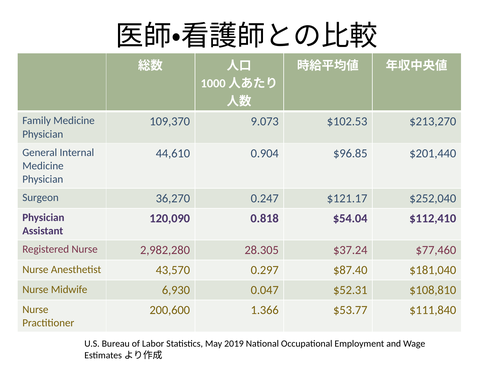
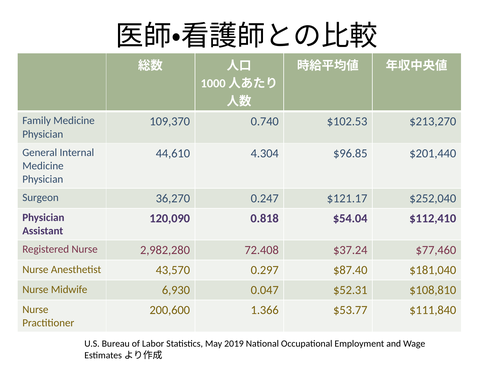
9.073: 9.073 -> 0.740 (265, 121)
0.904: 0.904 -> 4.304 (265, 153)
28.305: 28.305 -> 72.408 (262, 250)
